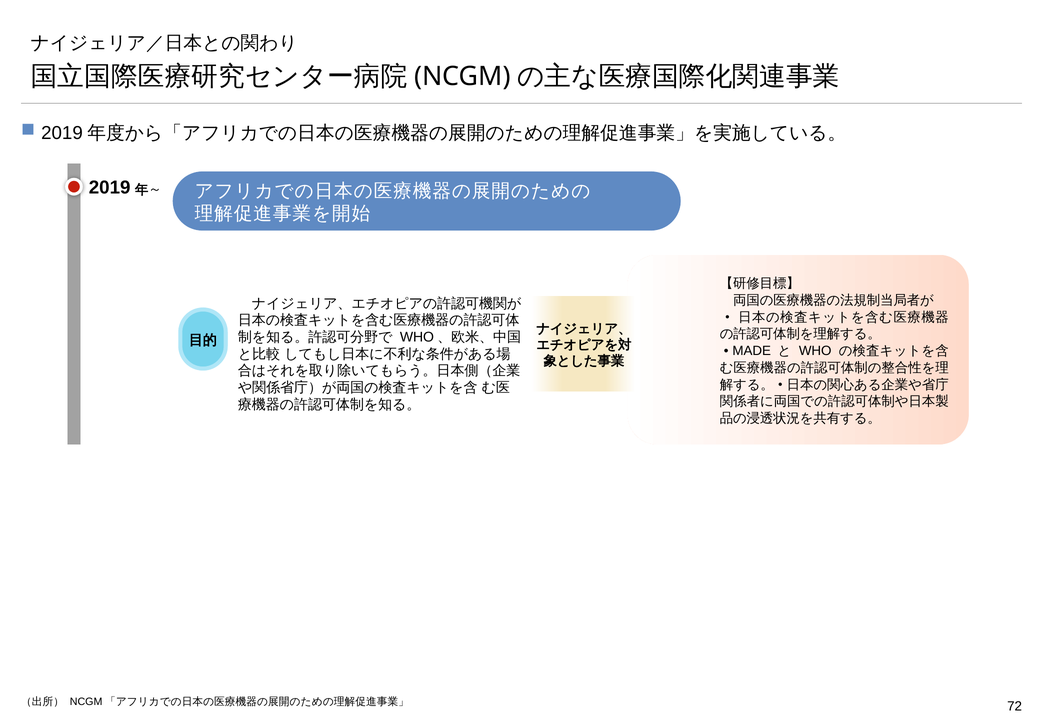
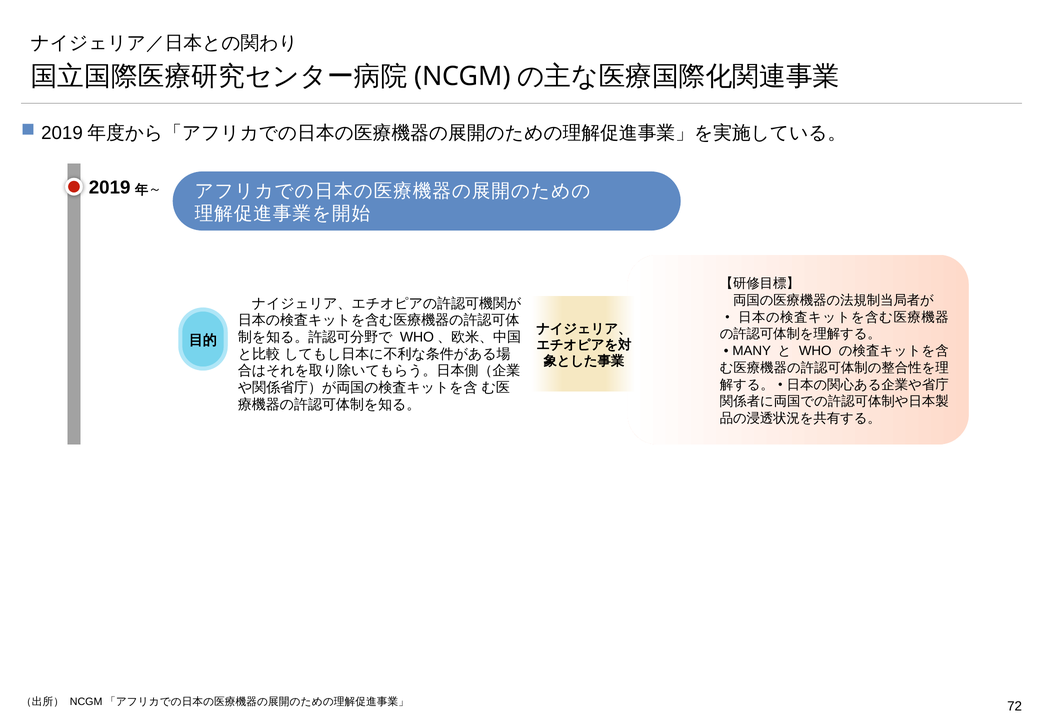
MADE: MADE -> MANY (752, 351)
